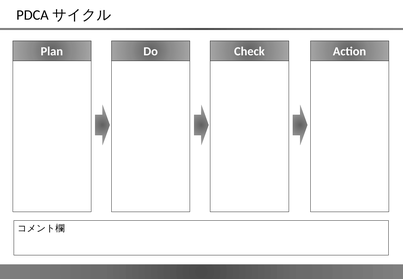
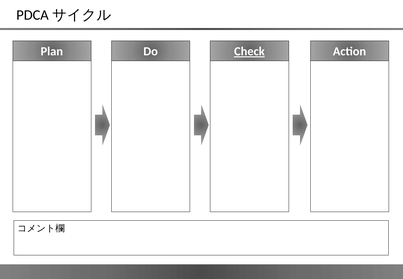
Check underline: none -> present (249, 52)
